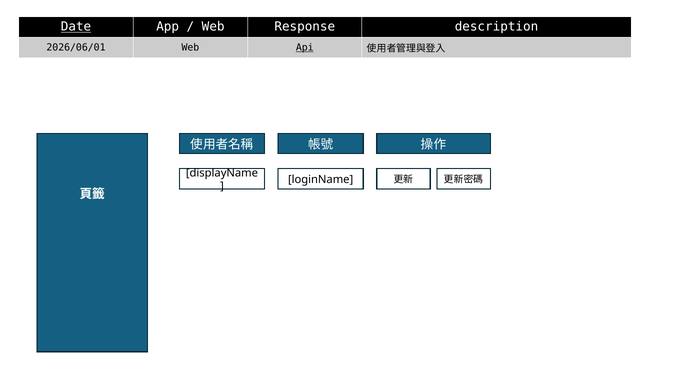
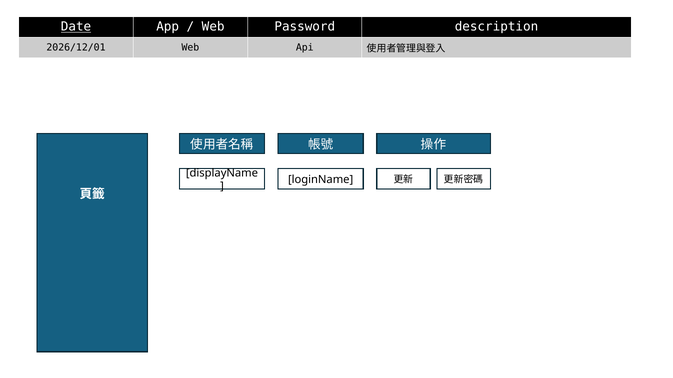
Response: Response -> Password (305, 27)
2026/06/01: 2026/06/01 -> 2026/12/01 (76, 48)
Api underline: present -> none (305, 48)
